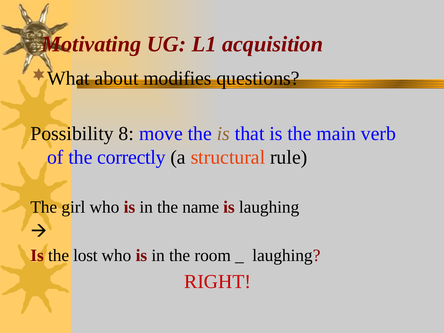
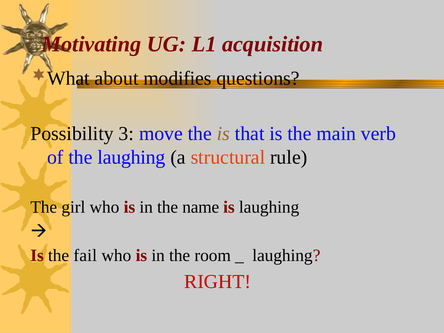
8: 8 -> 3 (126, 134)
the correctly: correctly -> laughing (131, 157)
lost: lost -> fail (85, 255)
